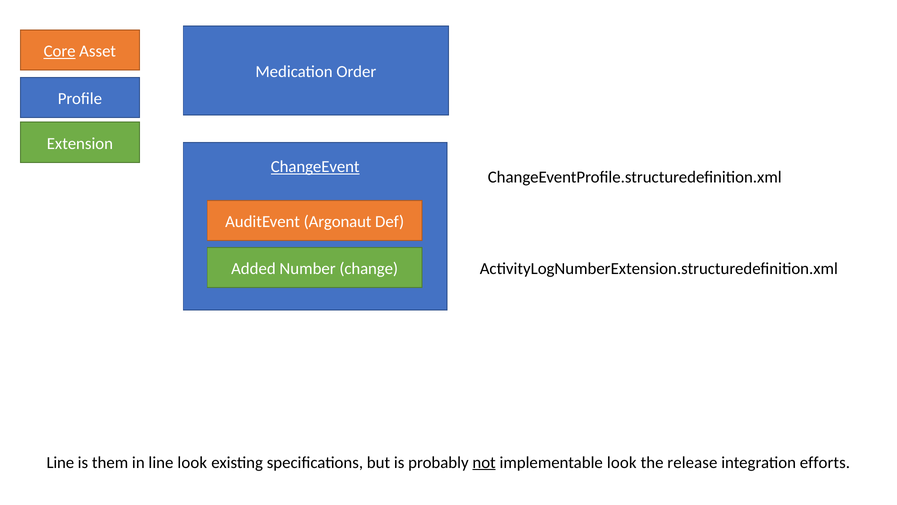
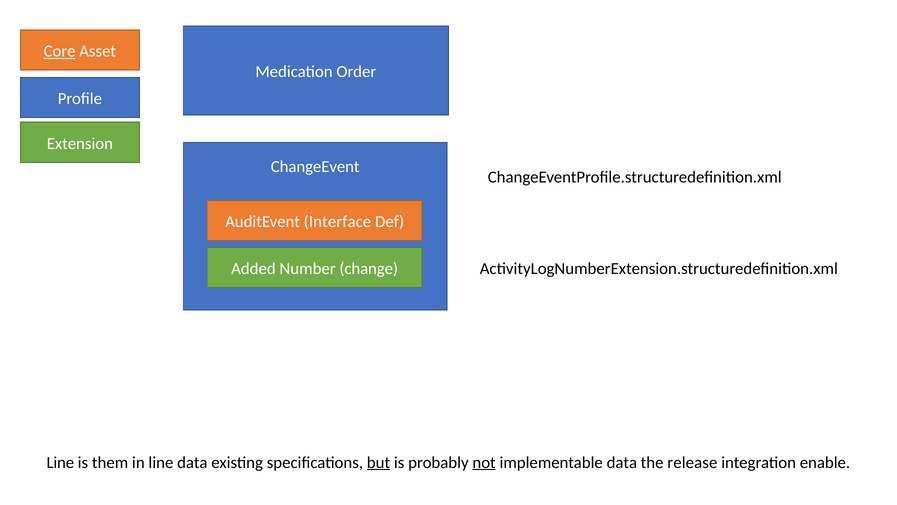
ChangeEvent underline: present -> none (315, 167)
Argonaut: Argonaut -> Interface (337, 221)
line look: look -> data (192, 462)
but underline: none -> present (378, 462)
implementable look: look -> data (622, 462)
efforts: efforts -> enable (825, 462)
